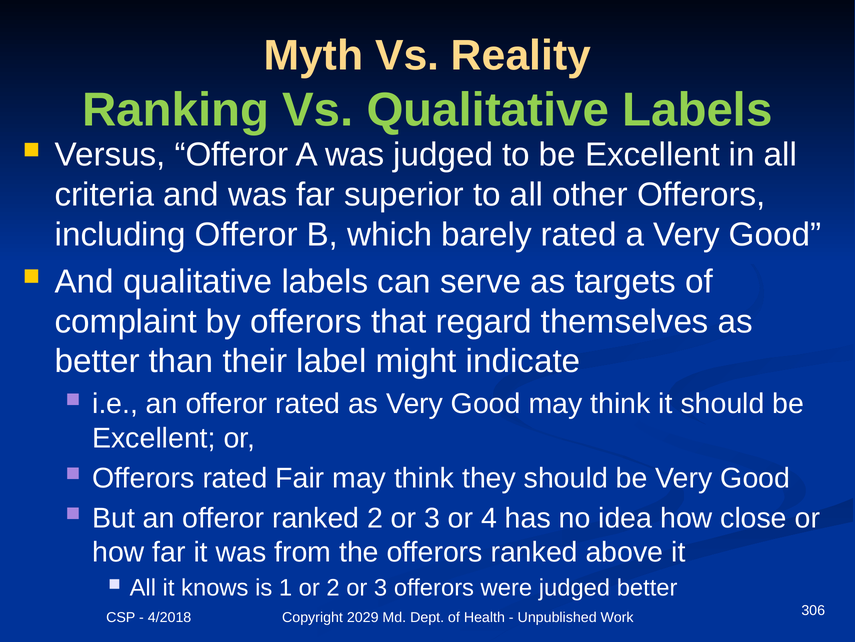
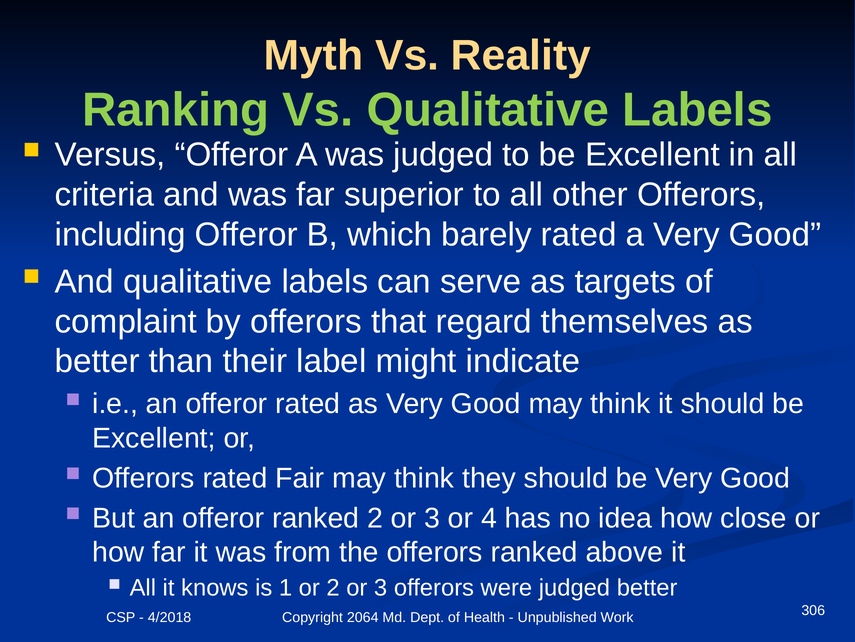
2029: 2029 -> 2064 (363, 617)
